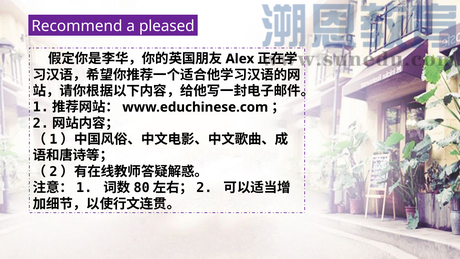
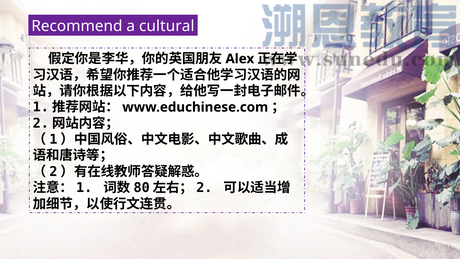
pleased: pleased -> cultural (167, 26)
